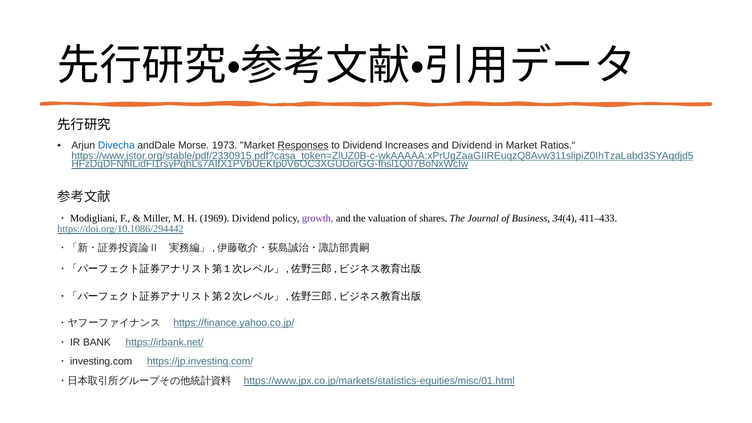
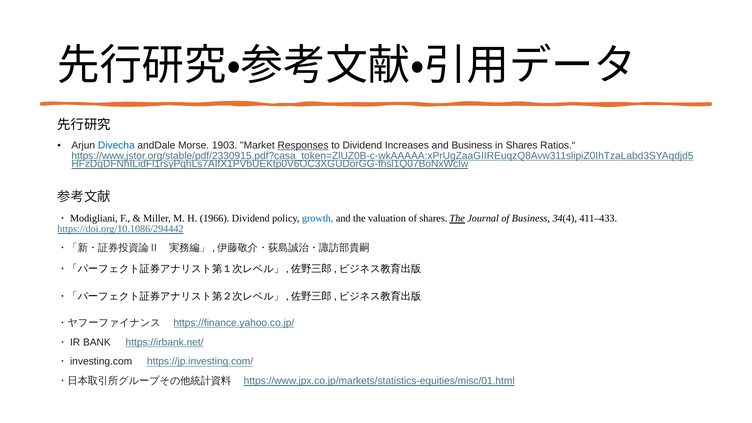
1973: 1973 -> 1903 (225, 146)
and Dividend: Dividend -> Business (472, 146)
in Market: Market -> Shares (522, 146)
1969: 1969 -> 1966 (215, 219)
growth colour: purple -> blue (318, 219)
The underline: none -> present (457, 219)
